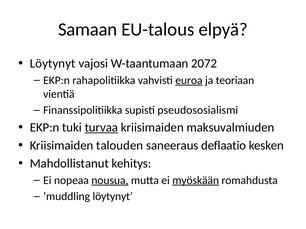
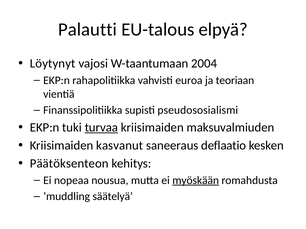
Samaan: Samaan -> Palautti (88, 30)
2072: 2072 -> 2004 (204, 64)
euroa underline: present -> none (189, 80)
talouden: talouden -> kasvanut (120, 146)
Mahdollistanut: Mahdollistanut -> Päätöksenteon (69, 164)
nousua underline: present -> none (110, 181)
’muddling löytynyt: löytynyt -> säätelyä (113, 197)
